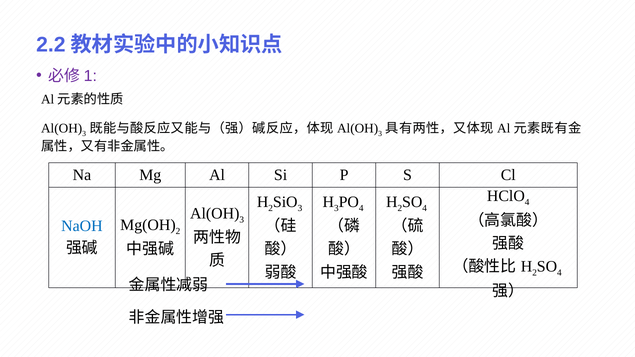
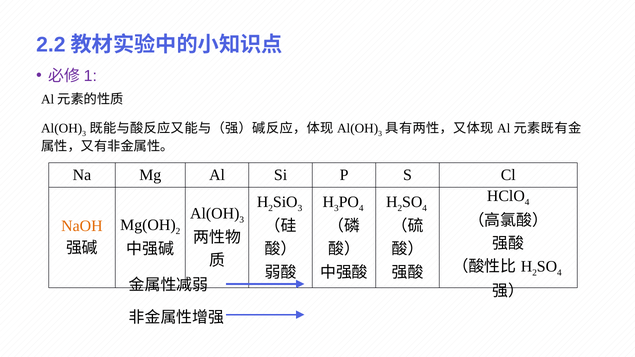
NaOH colour: blue -> orange (82, 226)
